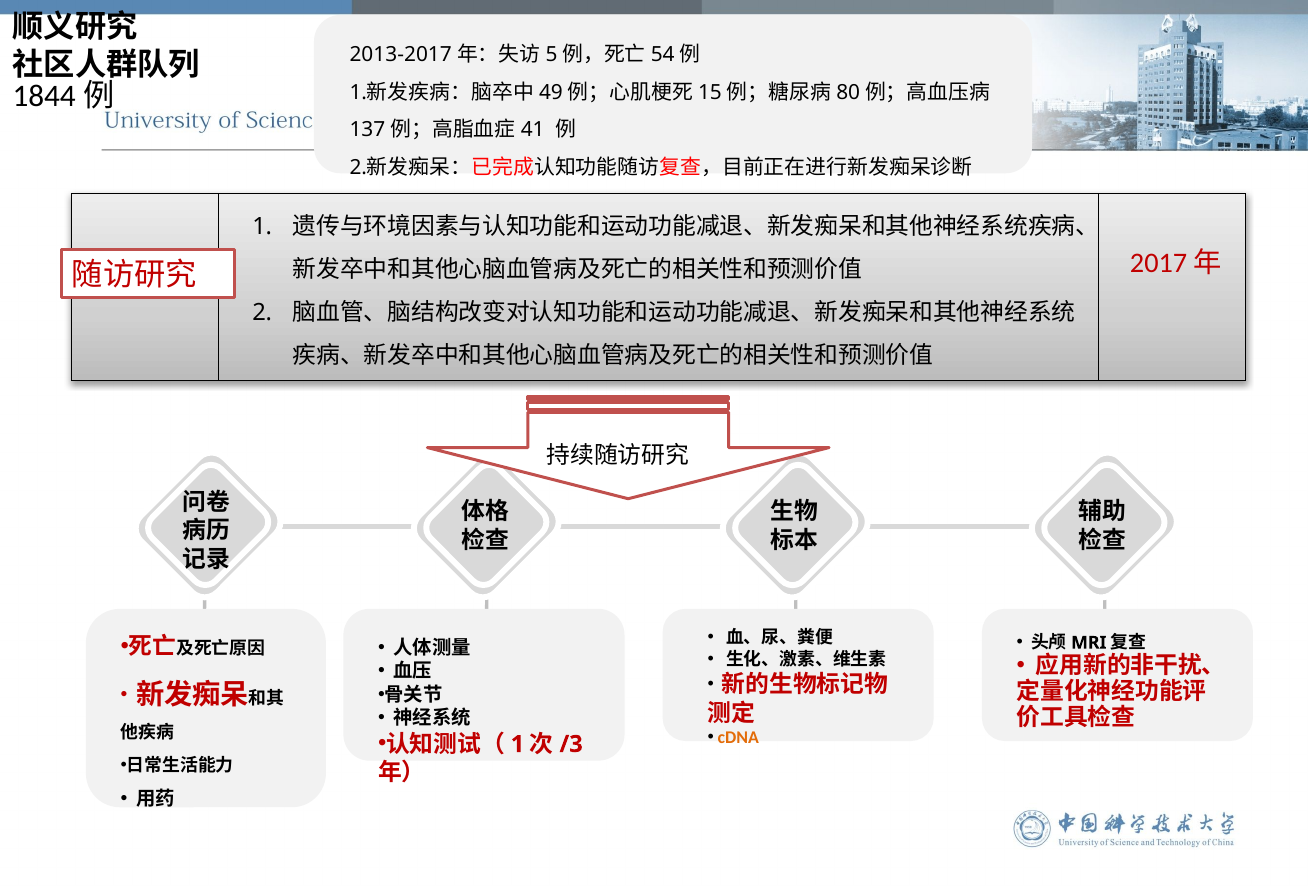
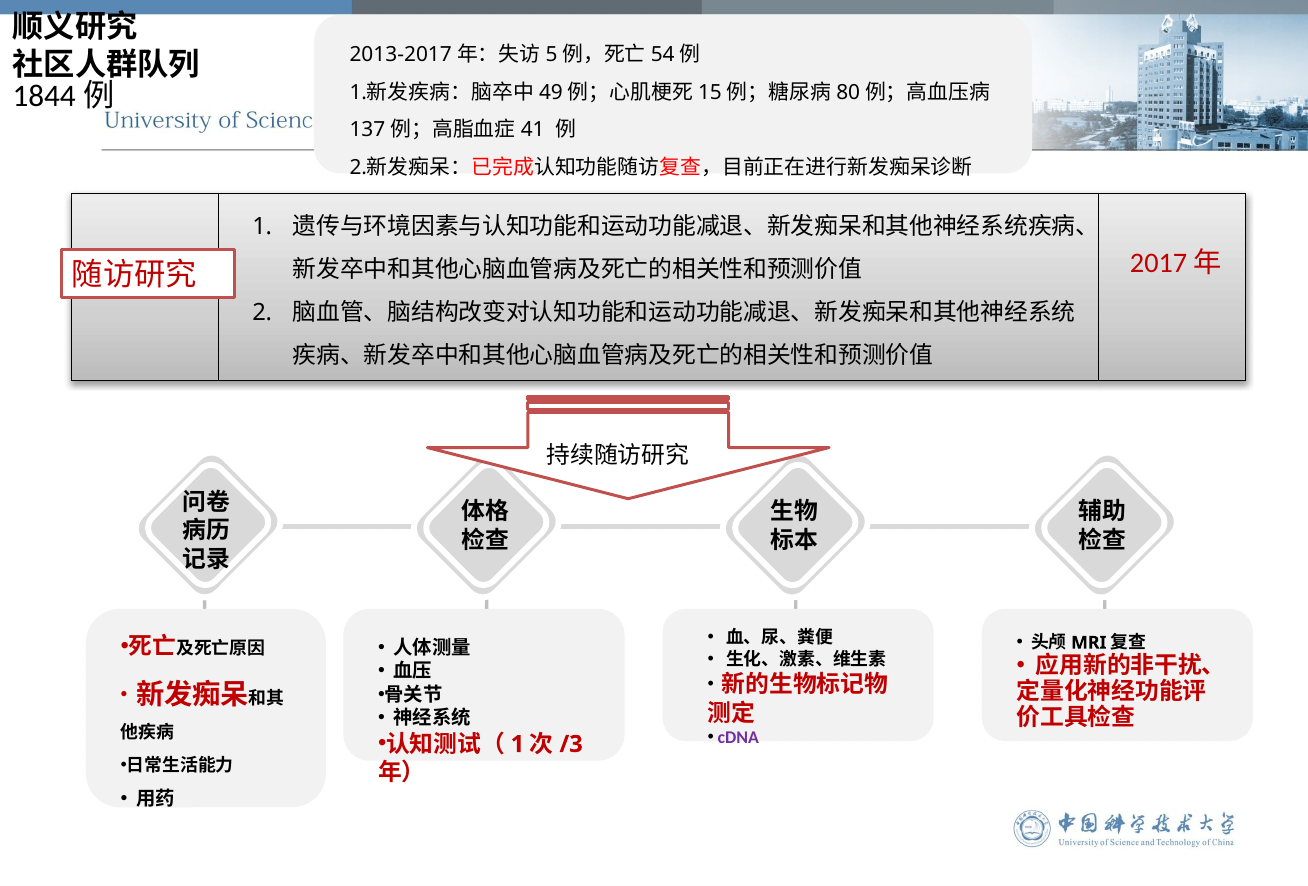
cDNA colour: orange -> purple (738, 738)
